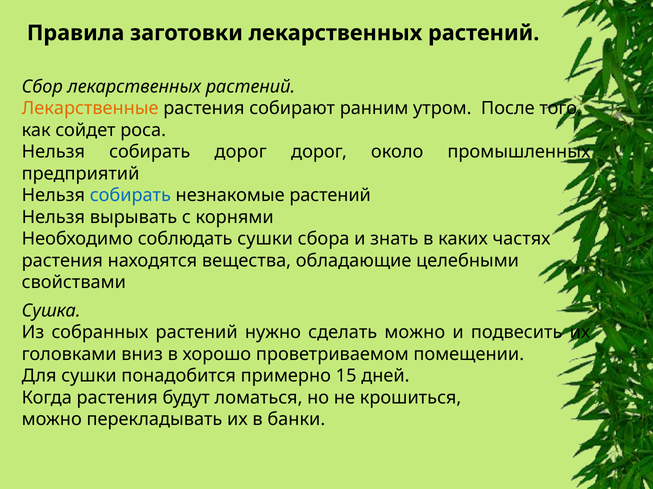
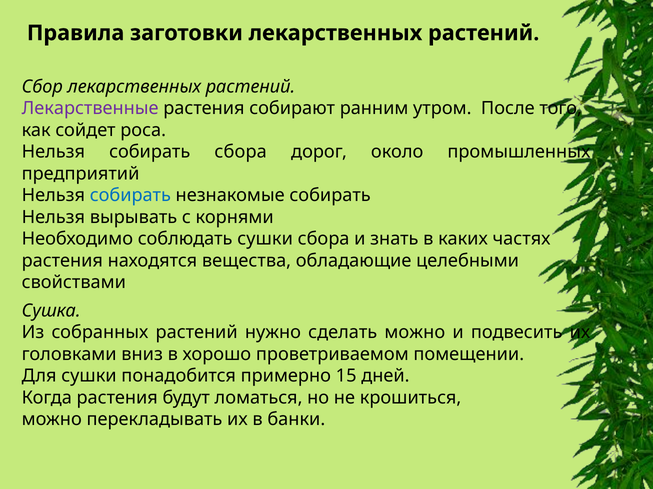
Лекарственные colour: orange -> purple (90, 109)
собирать дорог: дорог -> сбора (241, 152)
незнакомые растений: растений -> собирать (330, 196)
